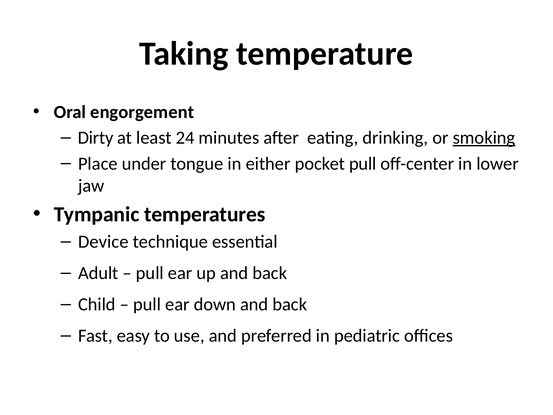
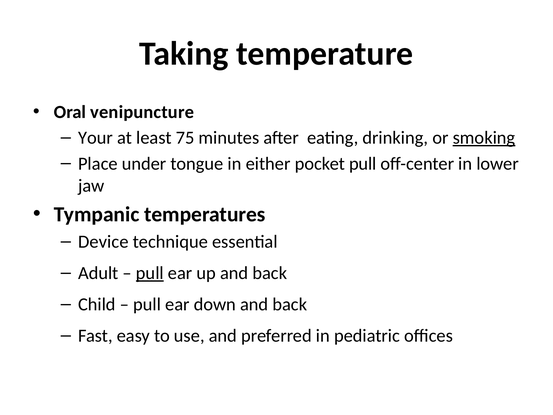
engorgement: engorgement -> venipuncture (142, 112)
Dirty: Dirty -> Your (96, 138)
24: 24 -> 75 (185, 138)
pull underline: none -> present (150, 273)
